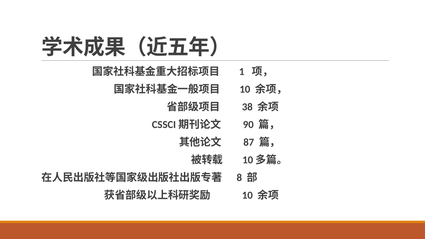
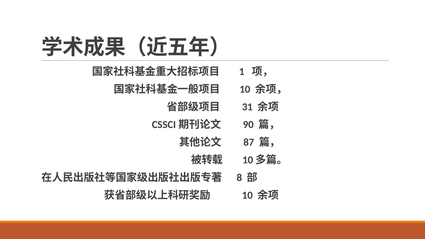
38: 38 -> 31 (247, 107)
